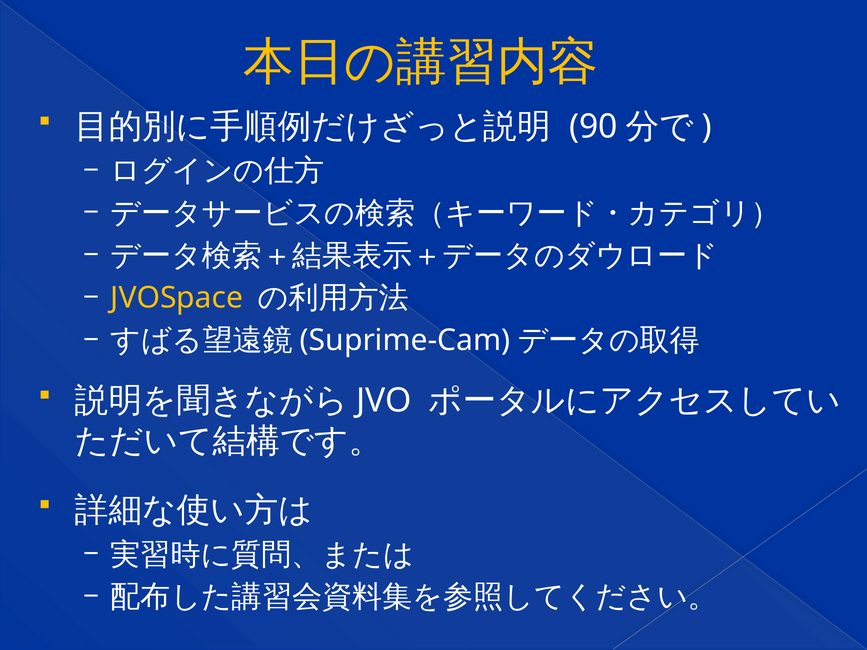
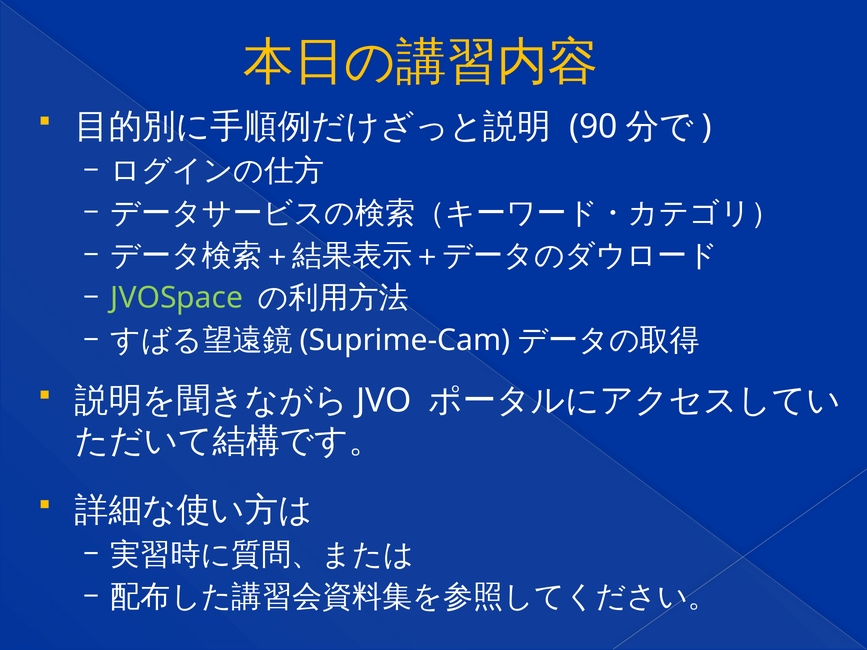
JVOSpace colour: yellow -> light green (177, 298)
